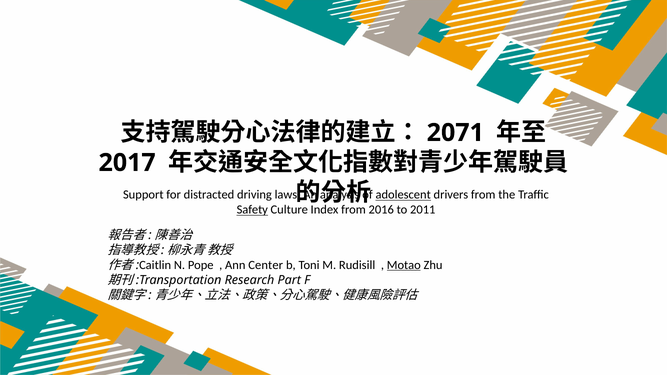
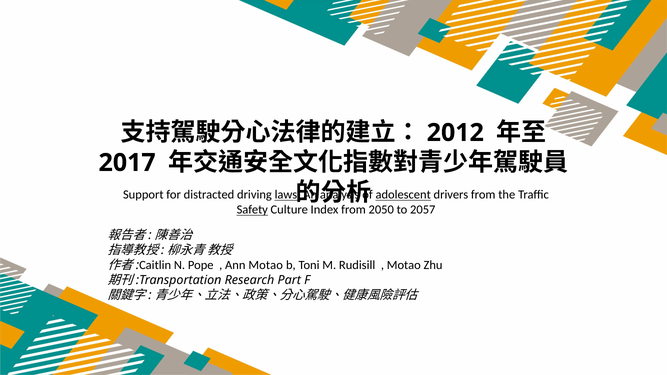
2071: 2071 -> 2012 (455, 133)
laws underline: none -> present (288, 195)
2016: 2016 -> 2050 (381, 210)
2011: 2011 -> 2057 (423, 210)
Ann Center: Center -> Motao (266, 265)
Motao underline: present -> none (404, 265)
